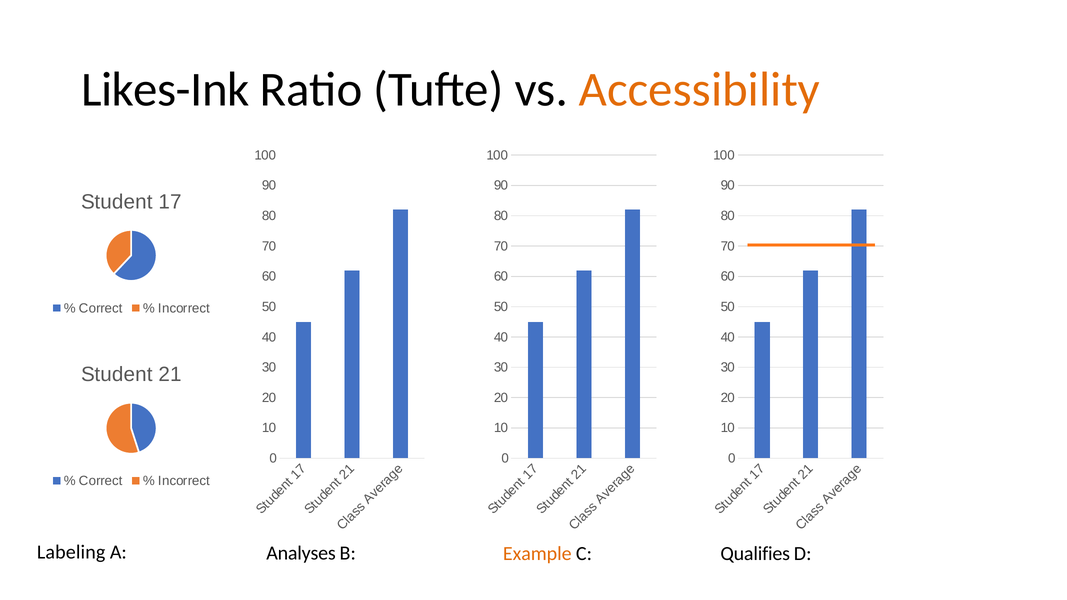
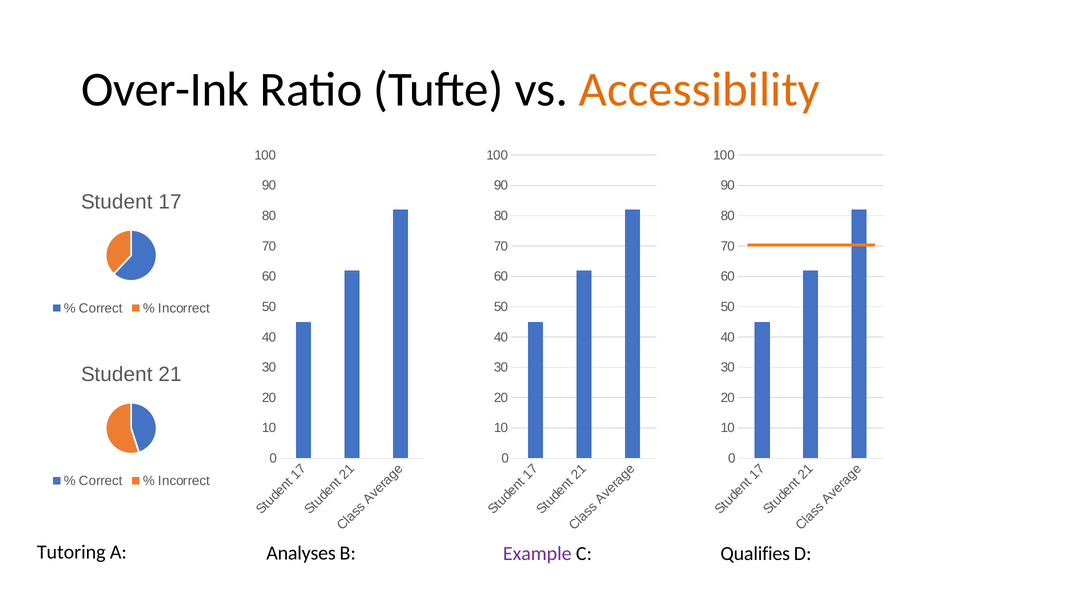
Likes-Ink: Likes-Ink -> Over-Ink (165, 90)
Labeling: Labeling -> Tutoring (71, 552)
Example colour: orange -> purple (537, 554)
